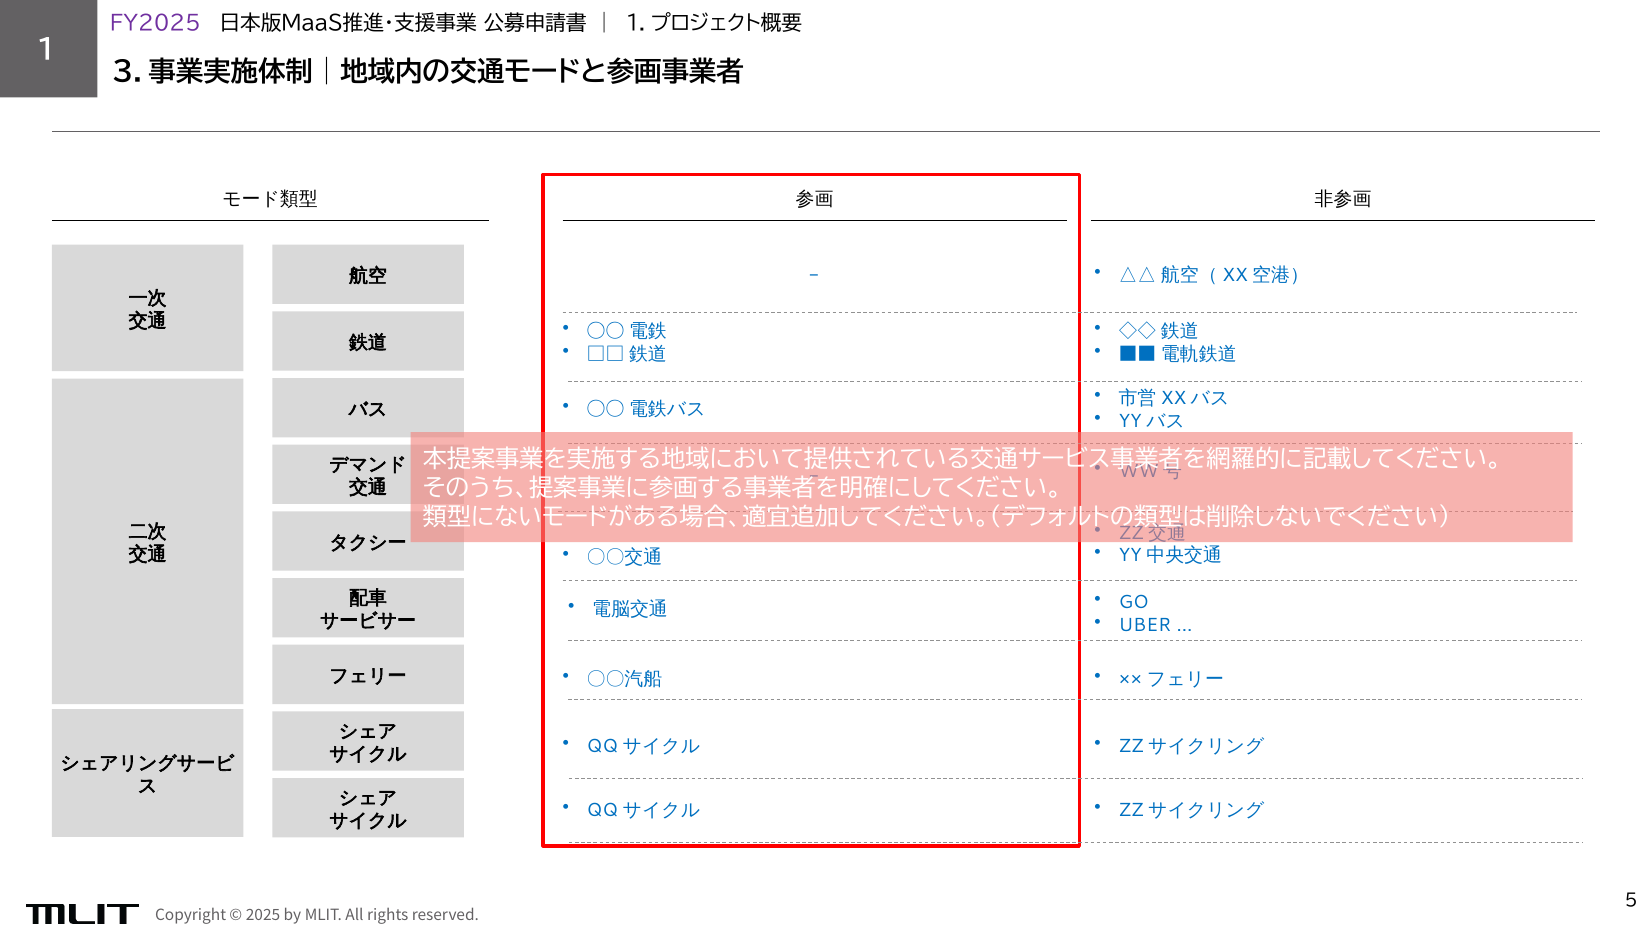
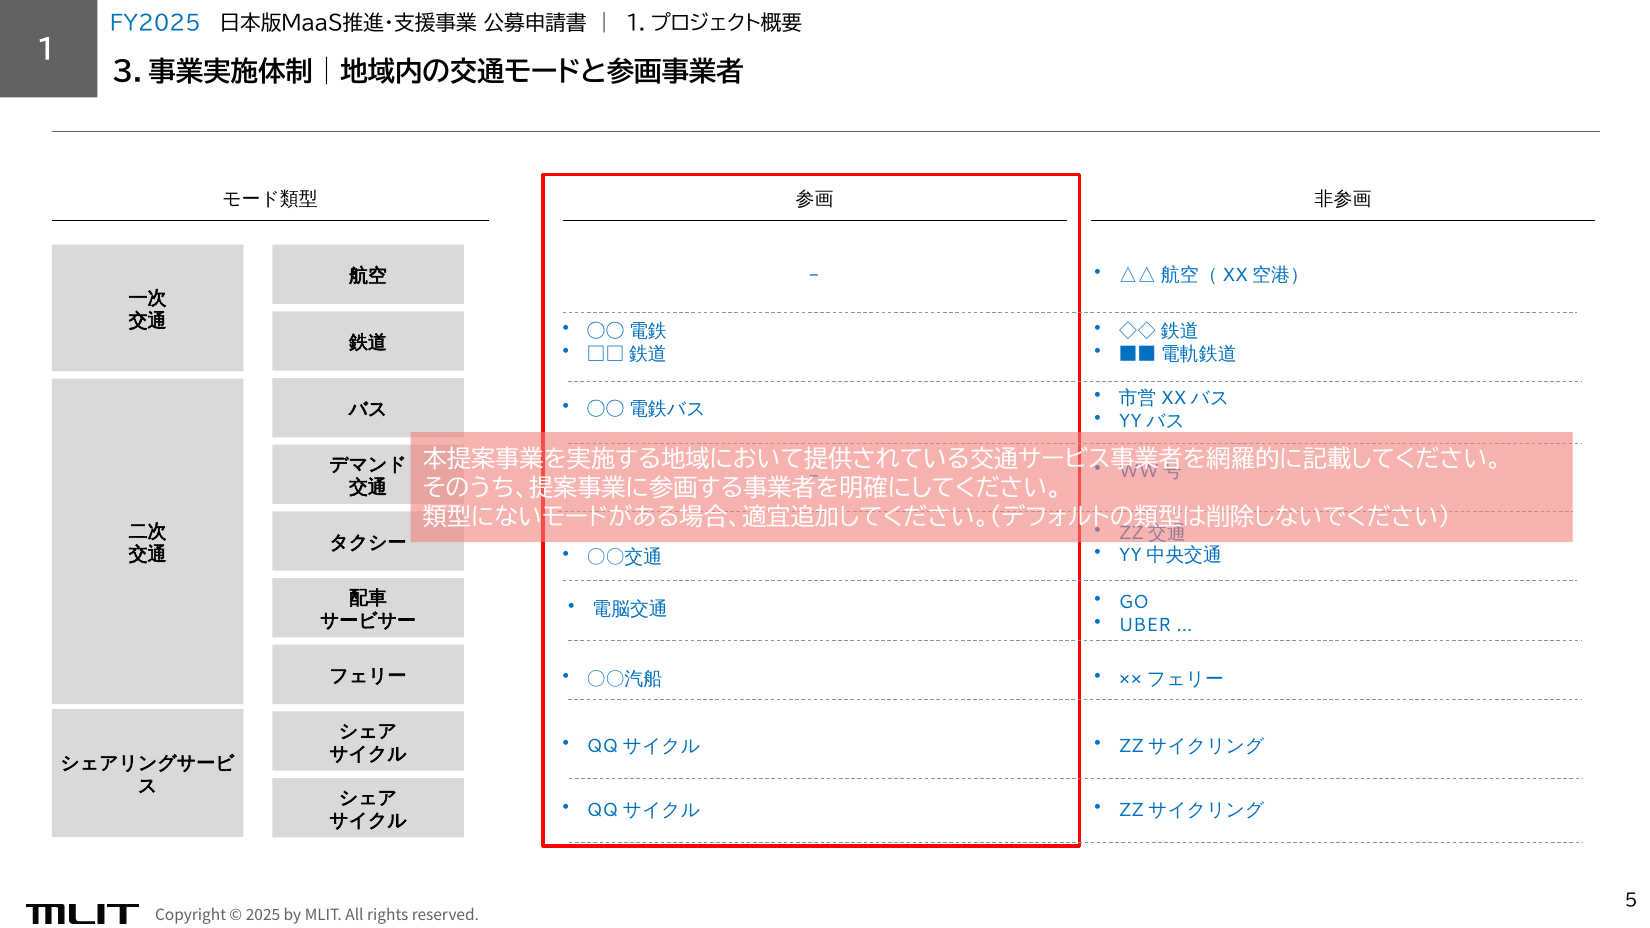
FY2025 colour: purple -> blue (155, 24)
